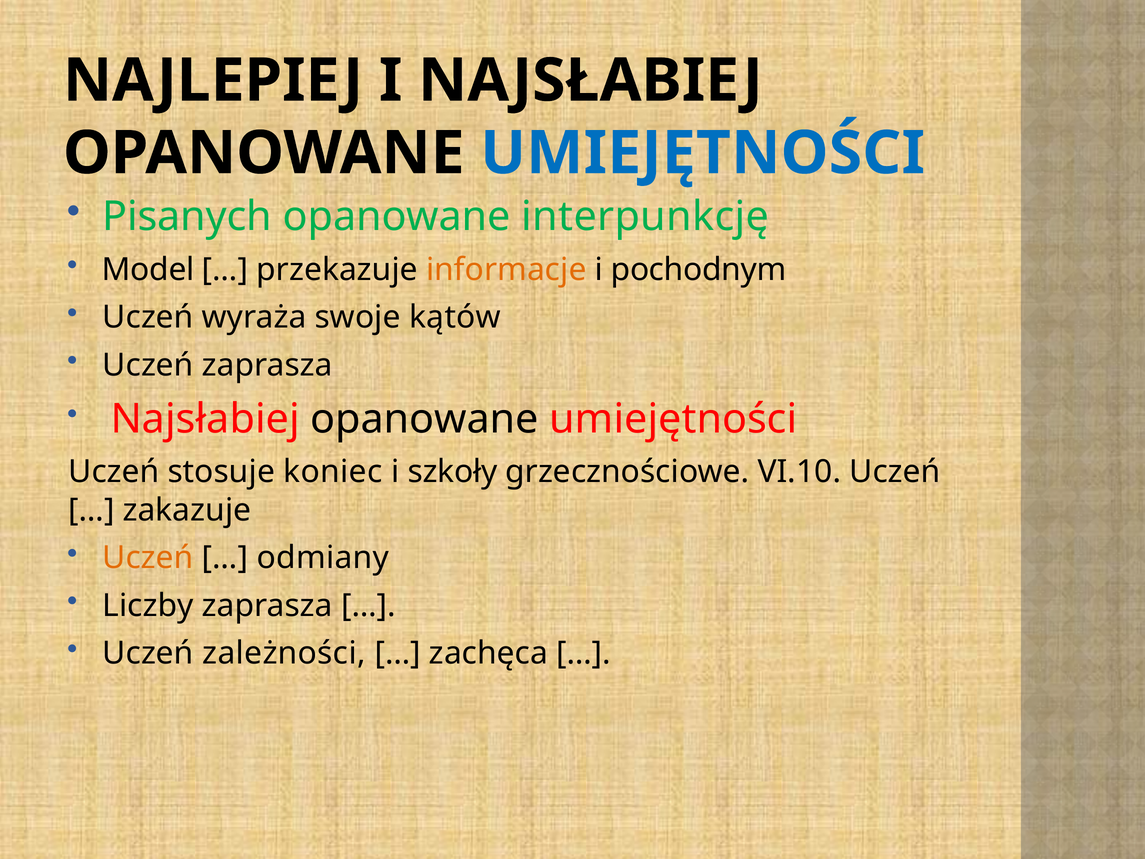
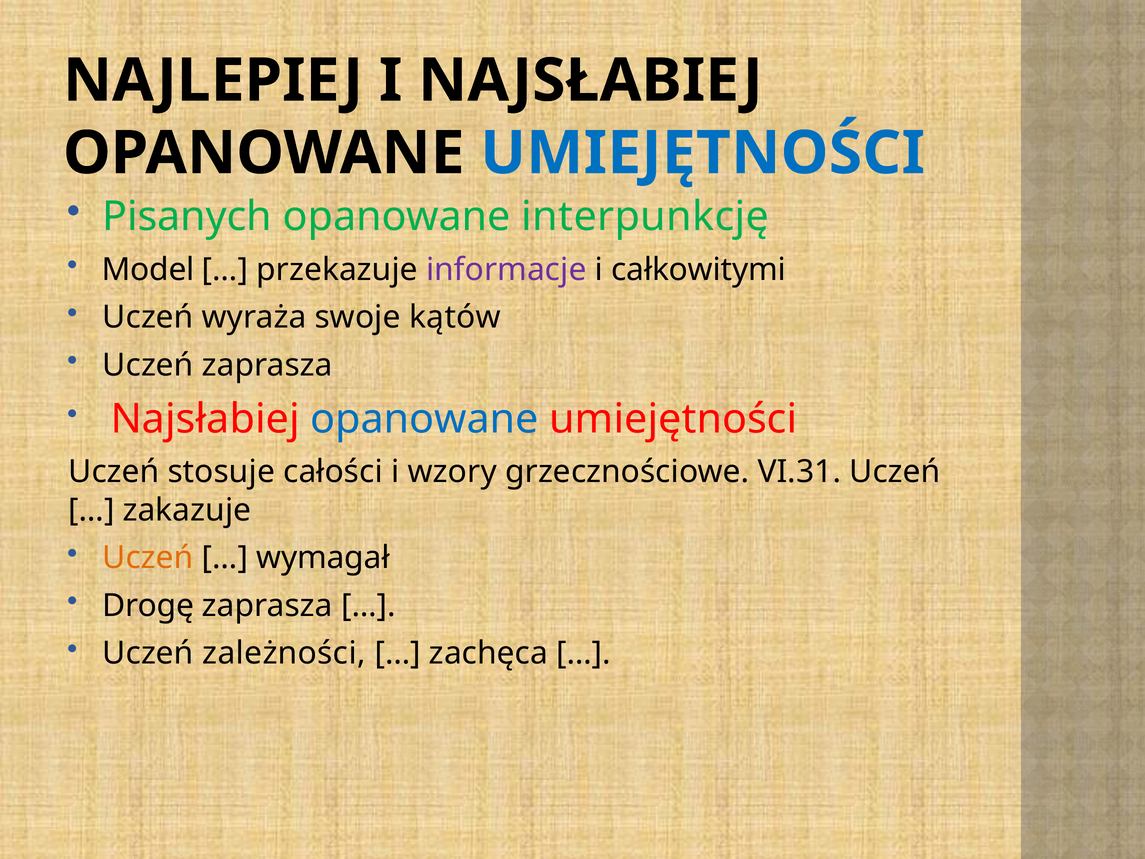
informacje colour: orange -> purple (506, 269)
pochodnym: pochodnym -> całkowitymi (699, 269)
opanowane colour: black -> blue (425, 419)
koniec: koniec -> całości (333, 472)
szkoły: szkoły -> wzory (452, 472)
VI.10: VI.10 -> VI.31 (799, 472)
odmiany: odmiany -> wymagał (323, 558)
Liczby: Liczby -> Drogę (148, 605)
